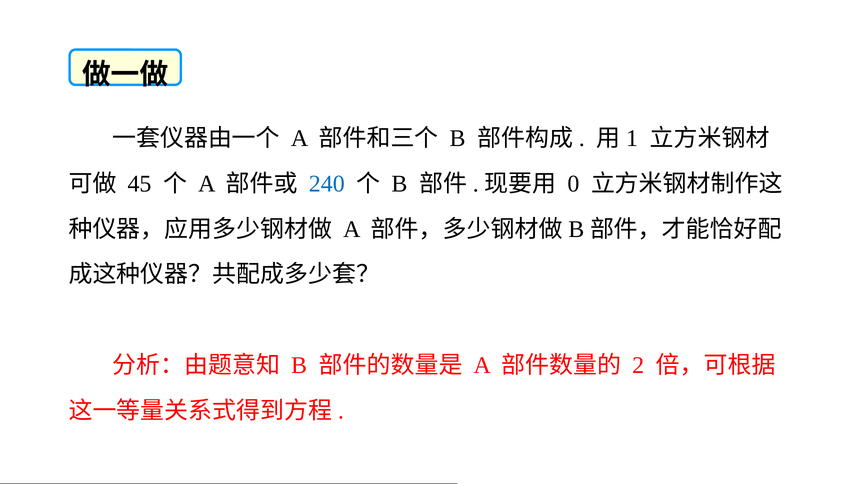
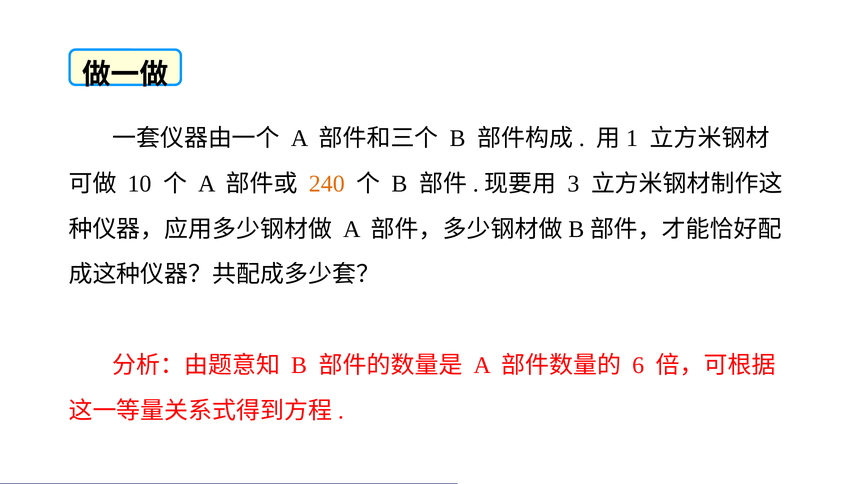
45: 45 -> 10 (140, 184)
240 colour: blue -> orange (327, 184)
0: 0 -> 3 (573, 184)
2: 2 -> 6 (638, 366)
